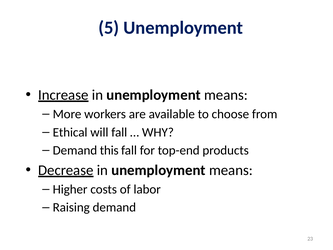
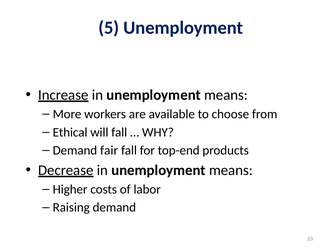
this: this -> fair (109, 150)
